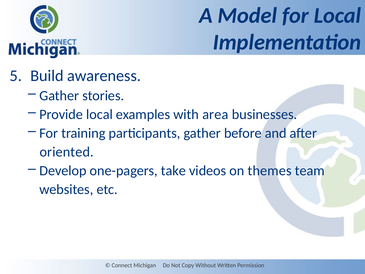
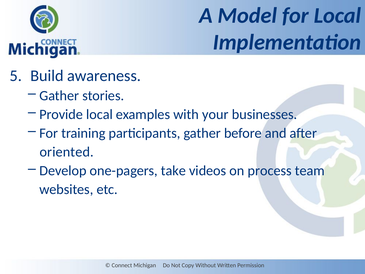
area: area -> your (215, 114)
themes: themes -> process (270, 170)
